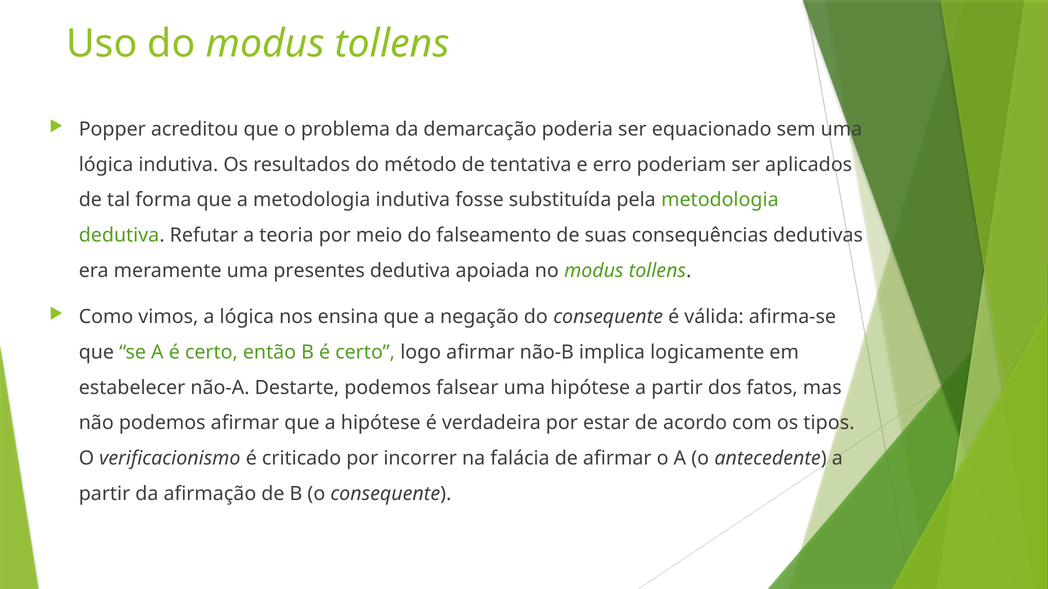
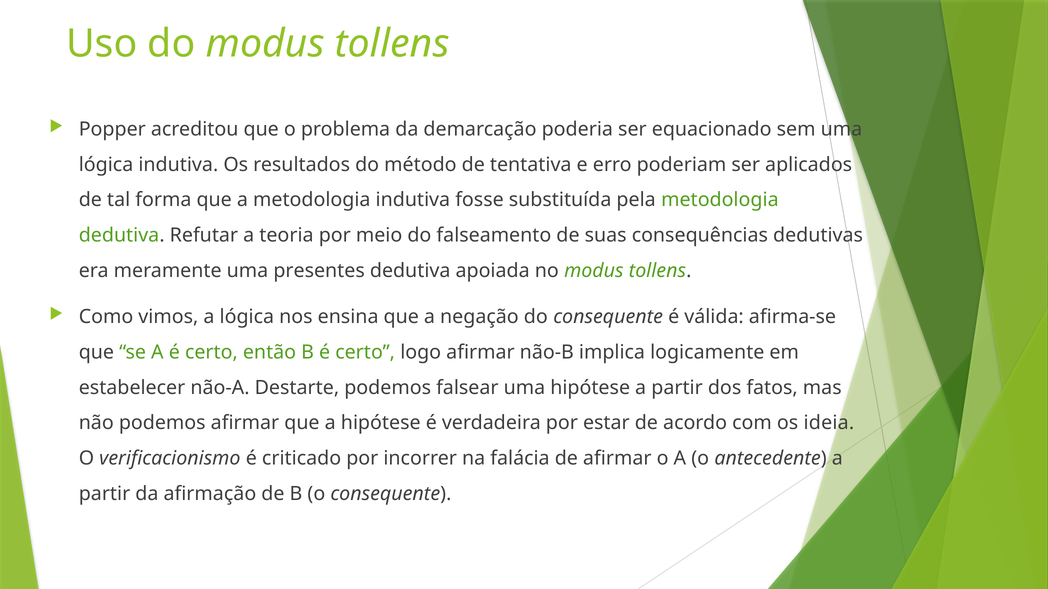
tipos: tipos -> ideia (829, 423)
